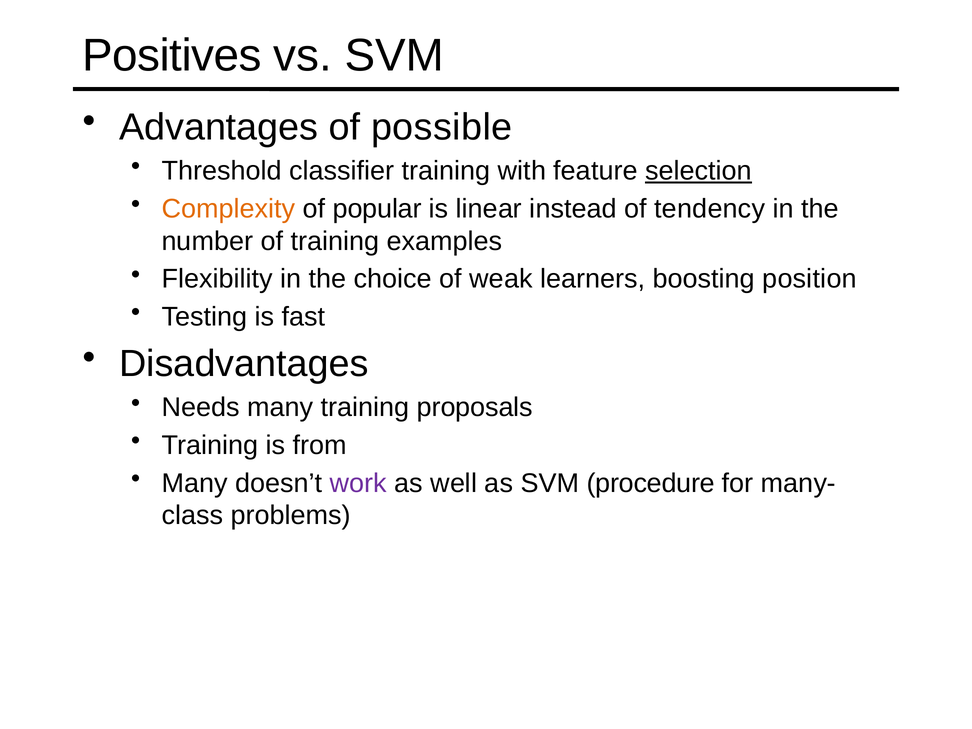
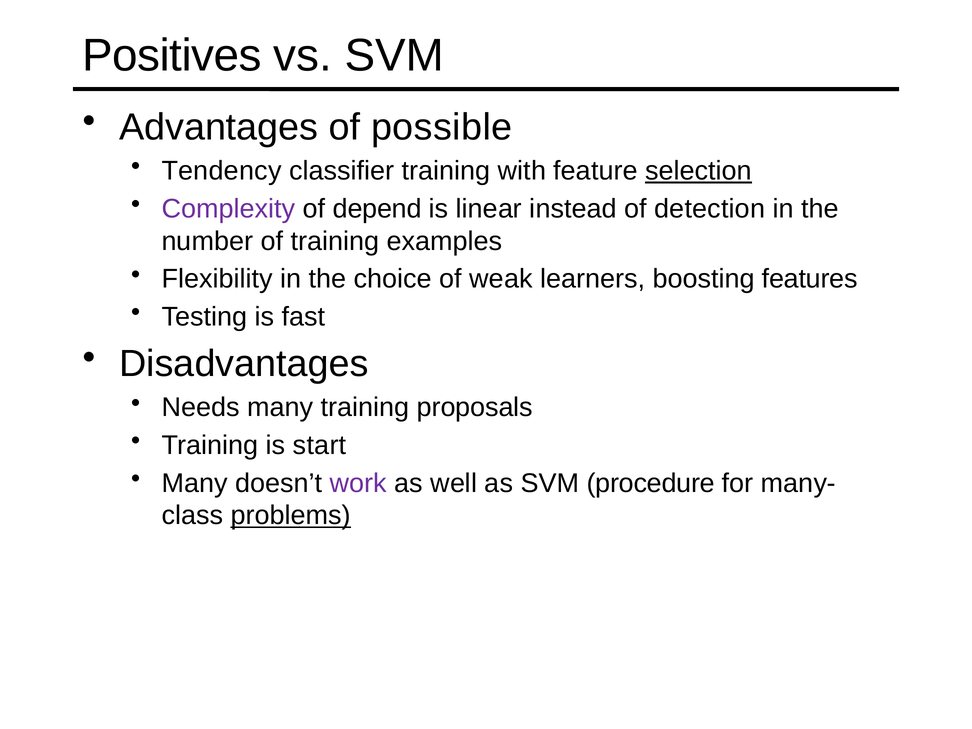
Threshold: Threshold -> Tendency (222, 171)
Complexity colour: orange -> purple (228, 209)
popular: popular -> depend (377, 209)
tendency: tendency -> detection (710, 209)
position: position -> features (810, 279)
from: from -> start (320, 445)
problems underline: none -> present (291, 516)
